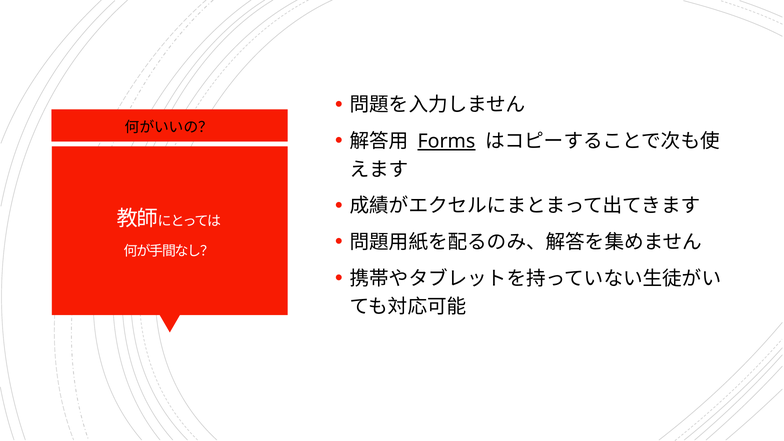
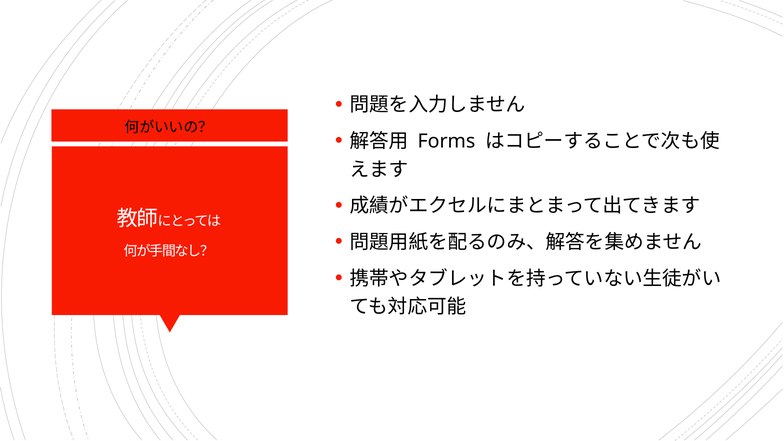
Forms underline: present -> none (446, 141)
